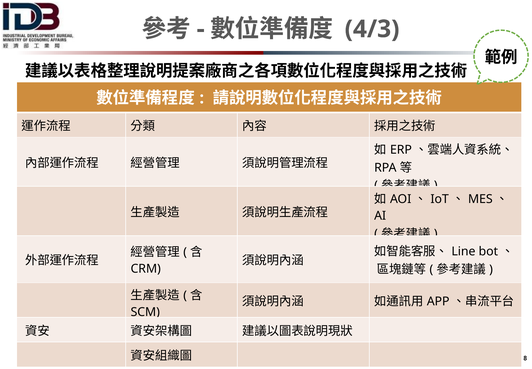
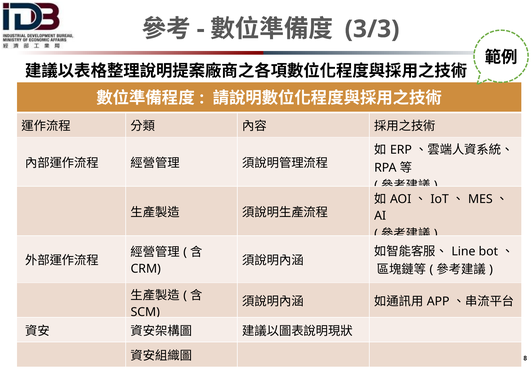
4/3: 4/3 -> 3/3 (372, 29)
